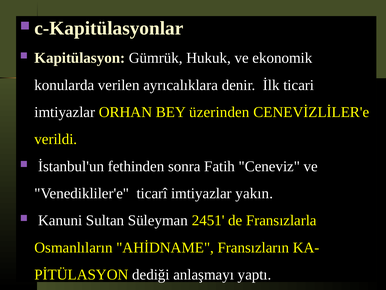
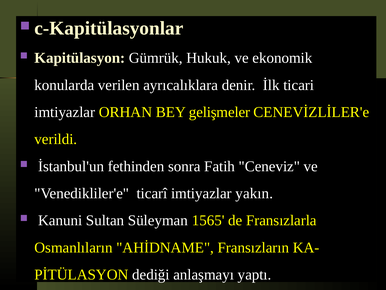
üzerinden: üzerinden -> gelişmeler (219, 112)
2451: 2451 -> 1565 (208, 220)
